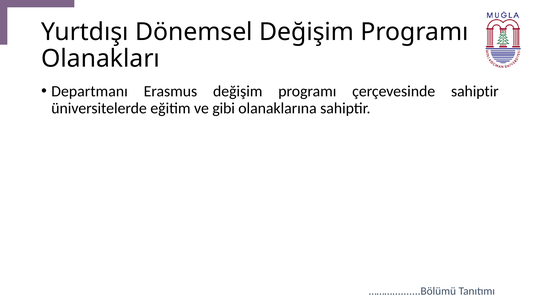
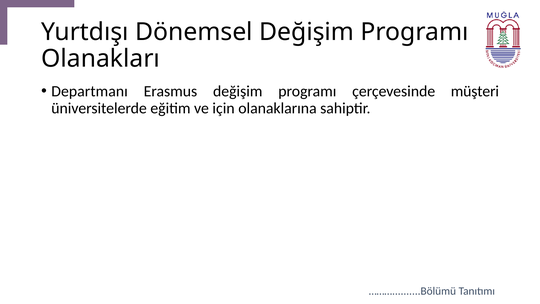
çerçevesinde sahiptir: sahiptir -> müşteri (475, 91)
gibi: gibi -> için (224, 108)
